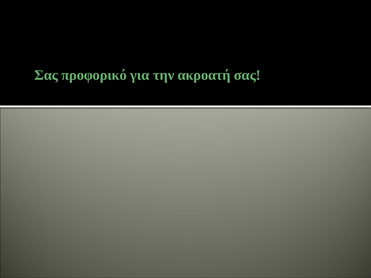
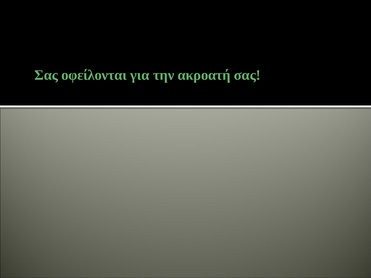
προφορικό: προφορικό -> οφείλονται (94, 75)
